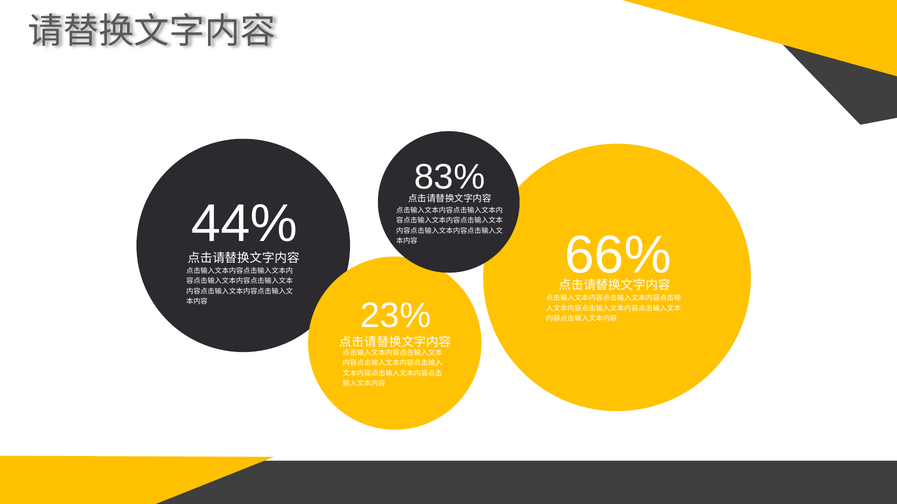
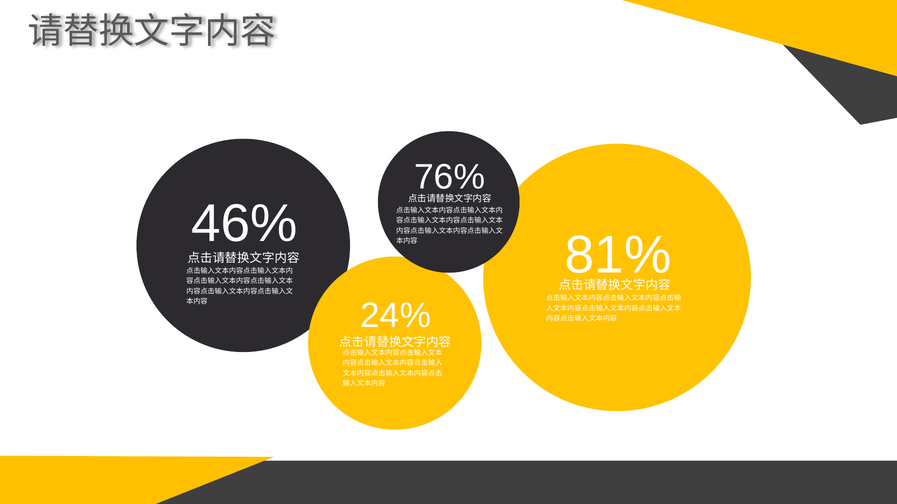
83%: 83% -> 76% (450, 177)
44%: 44% -> 46% (244, 224)
66%: 66% -> 81% (618, 255)
23%: 23% -> 24% (396, 316)
